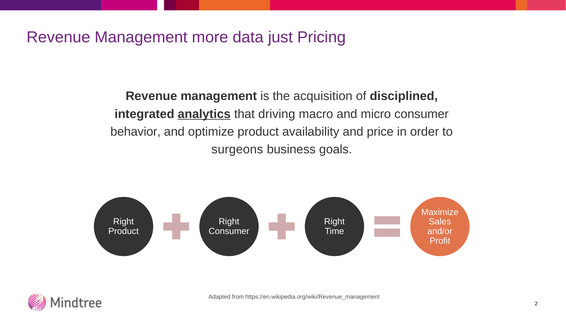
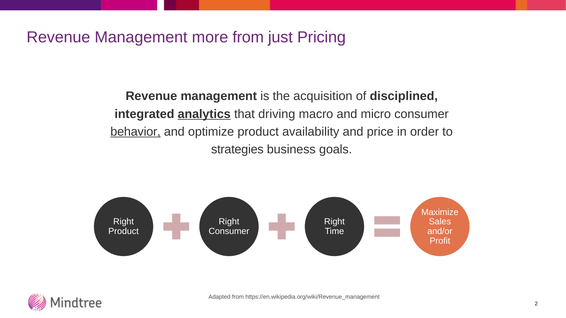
more data: data -> from (248, 37)
behavior underline: none -> present (135, 132)
surgeons: surgeons -> strategies (237, 150)
